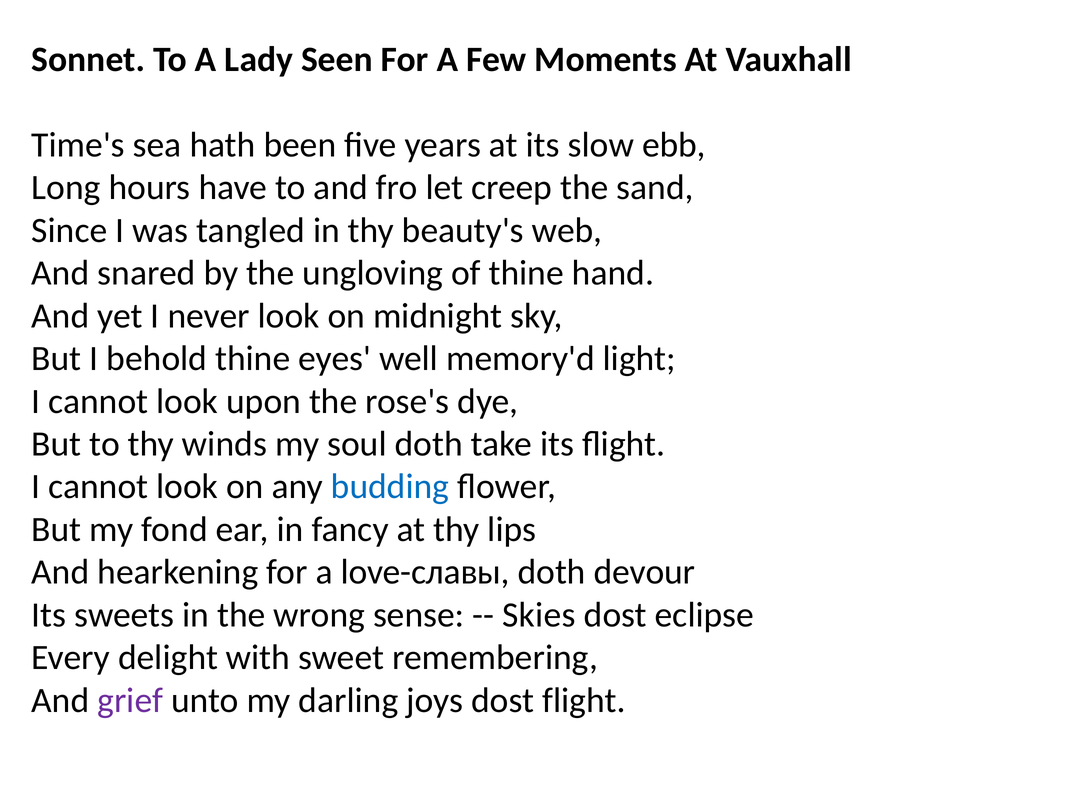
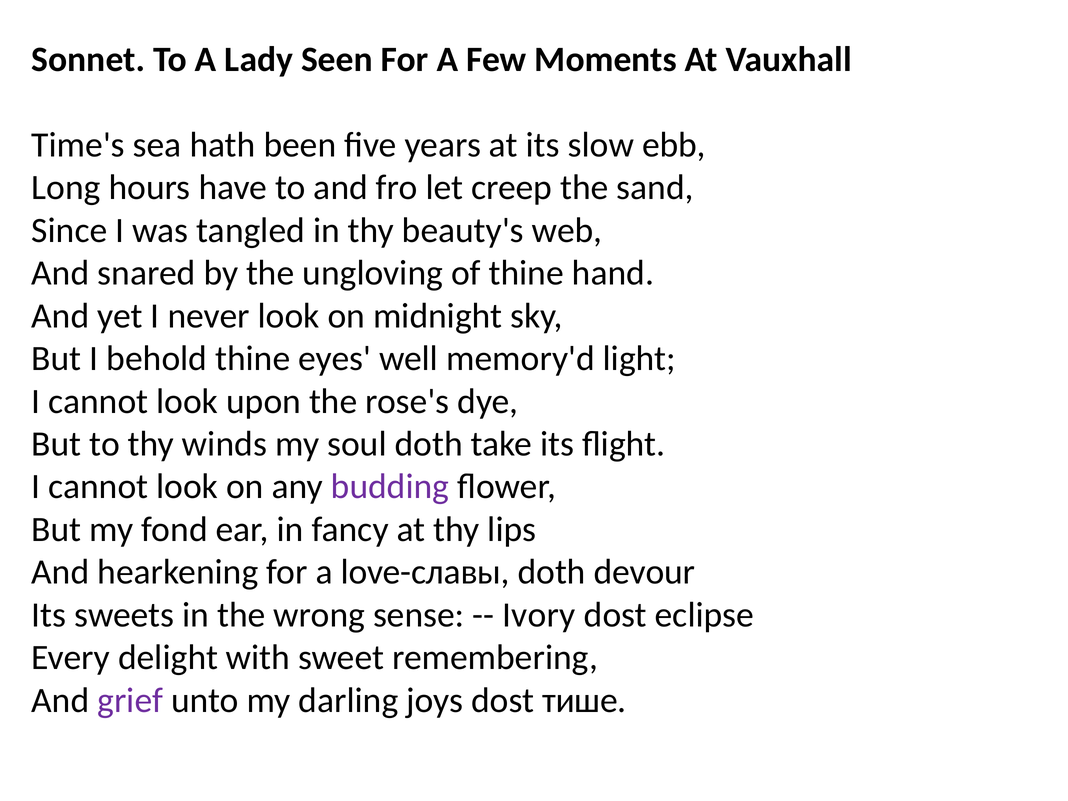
budding colour: blue -> purple (390, 487)
Skies: Skies -> Ivory (539, 615)
dost flight: flight -> тише (584, 700)
